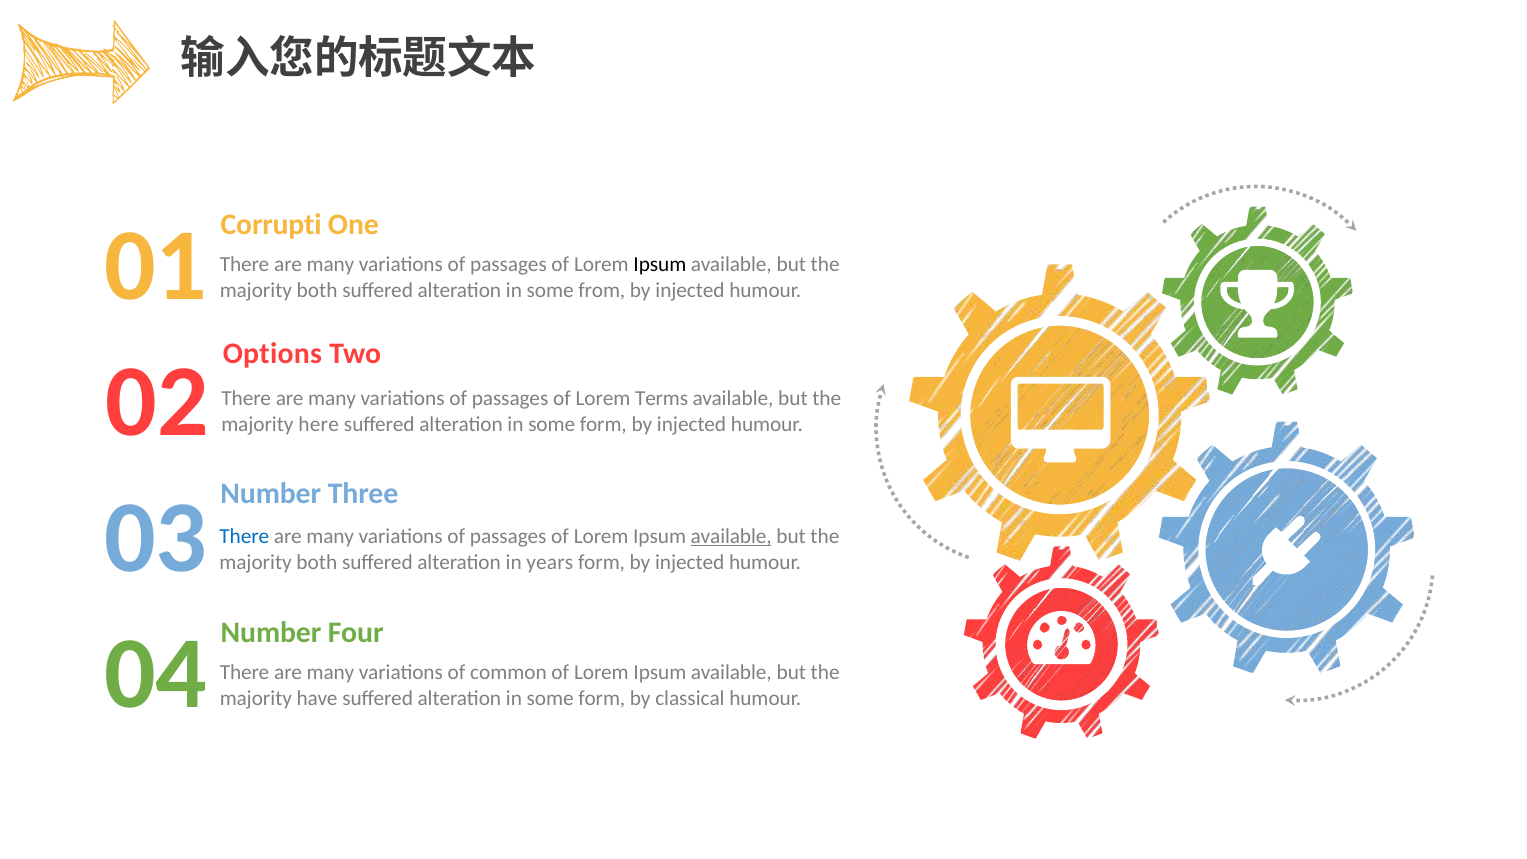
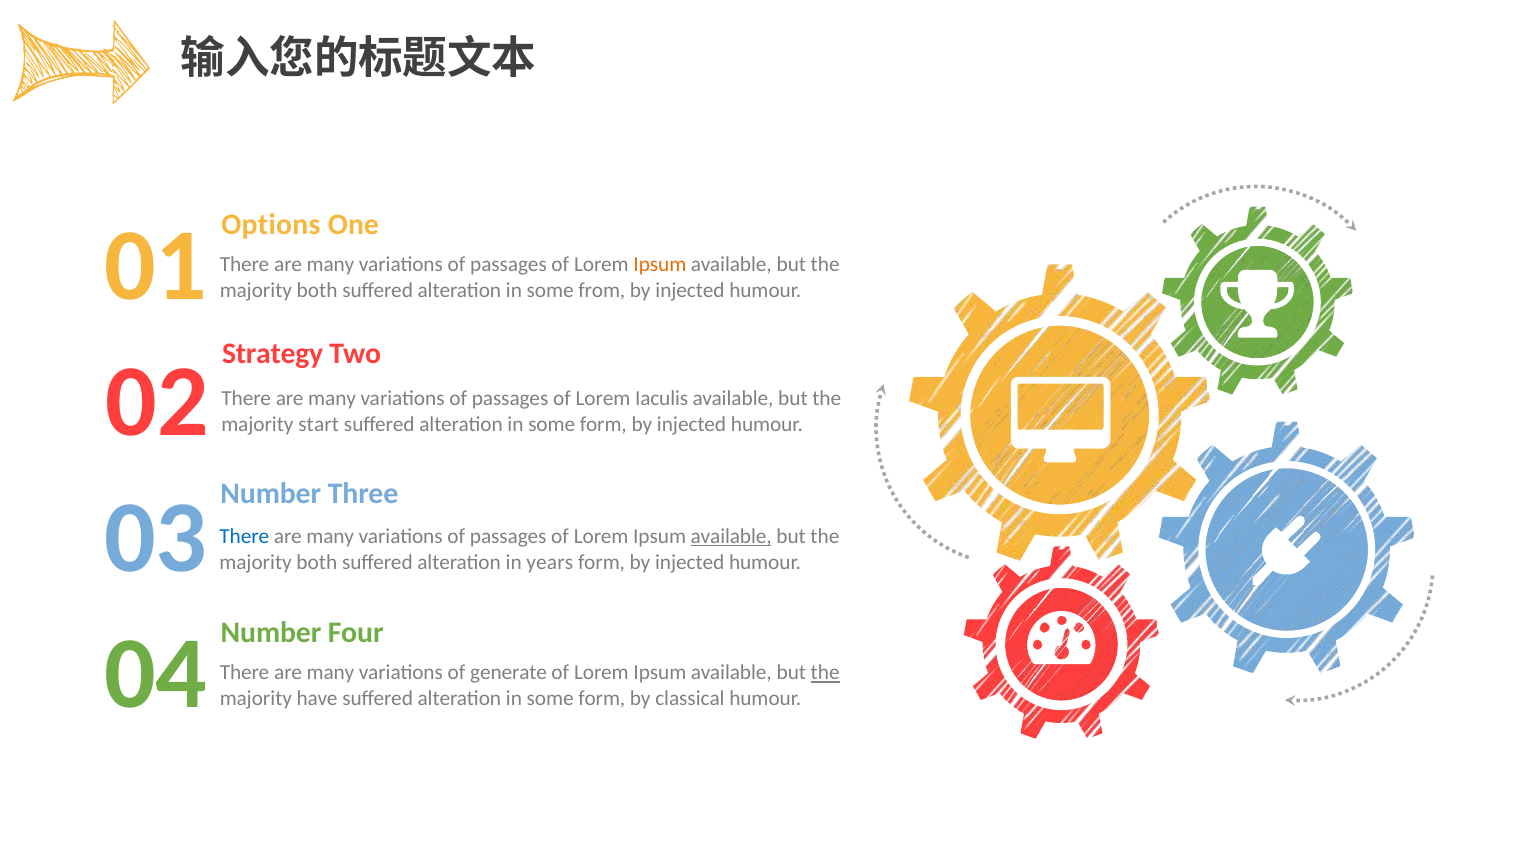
Corrupti: Corrupti -> Options (271, 224)
Ipsum colour: black -> orange (660, 264)
Options: Options -> Strategy (273, 353)
Terms: Terms -> Iaculis (662, 399)
here: here -> start (319, 424)
common: common -> generate (509, 673)
the underline: none -> present (825, 673)
